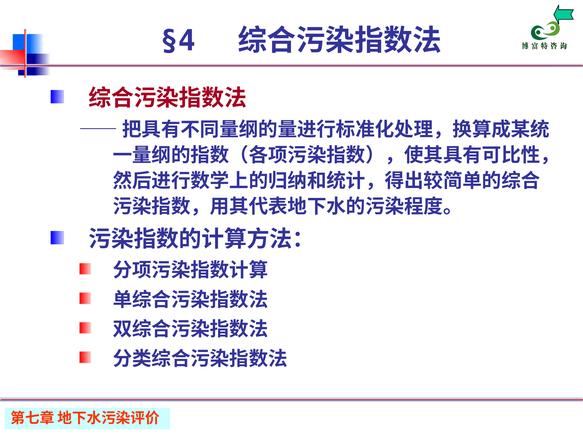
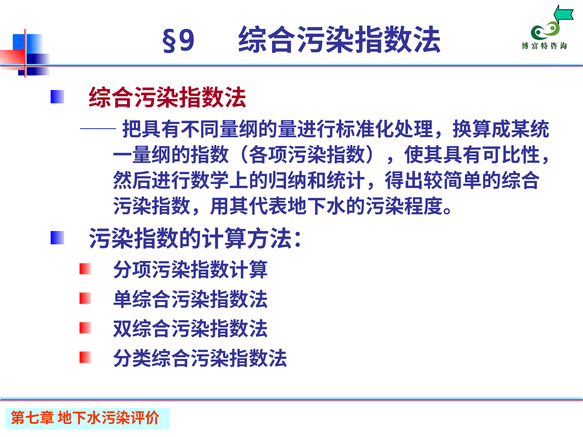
§4: §4 -> §9 (178, 41)
